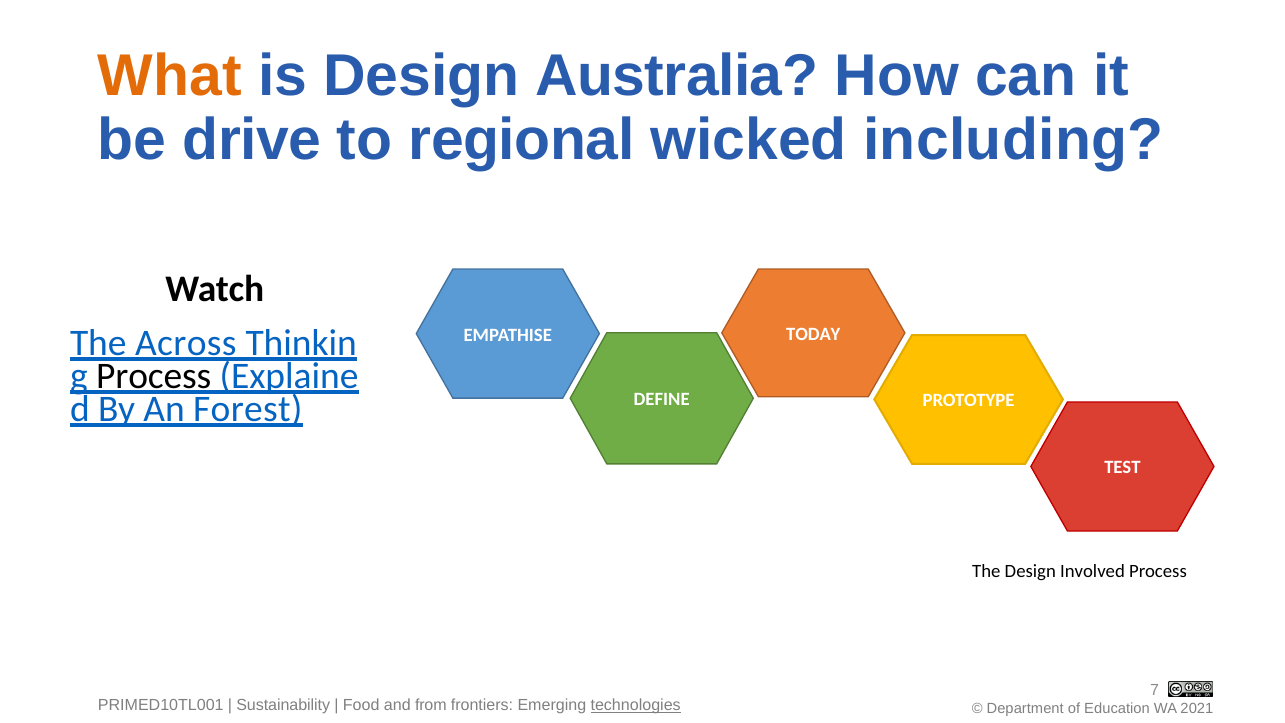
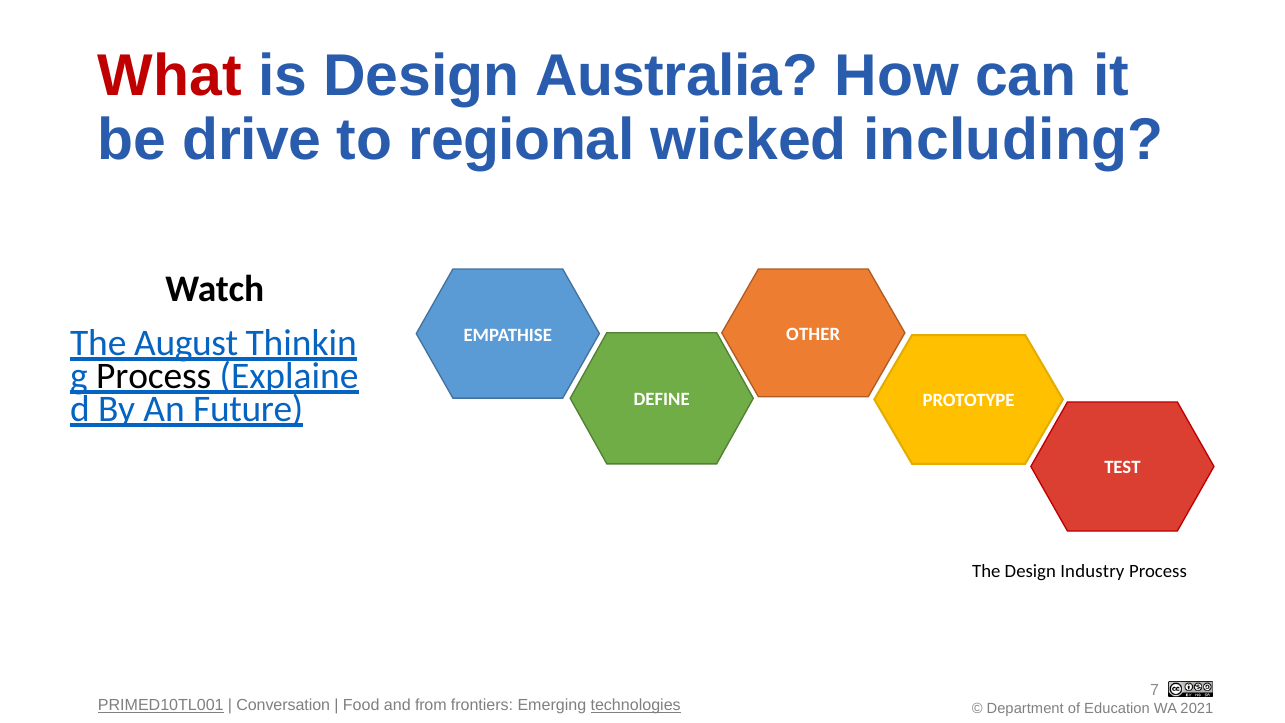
What colour: orange -> red (170, 76)
TODAY: TODAY -> OTHER (813, 334)
Across: Across -> August (186, 343)
Forest: Forest -> Future (248, 409)
Involved: Involved -> Industry (1092, 571)
PRIMED10TL001 underline: none -> present (161, 705)
Sustainability: Sustainability -> Conversation (283, 705)
